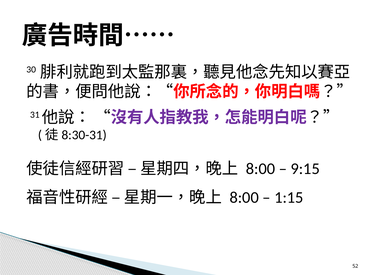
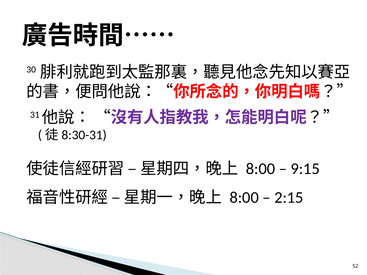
1:15: 1:15 -> 2:15 (289, 198)
